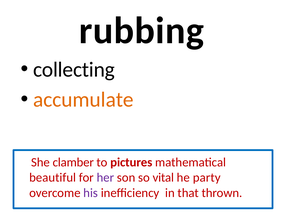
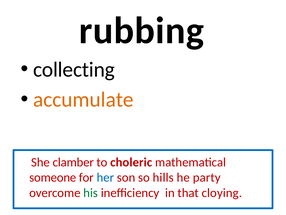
pictures: pictures -> choleric (131, 162)
beautiful: beautiful -> someone (53, 177)
her colour: purple -> blue (105, 177)
vital: vital -> hills (163, 177)
his colour: purple -> green (91, 192)
thrown: thrown -> cloying (222, 192)
